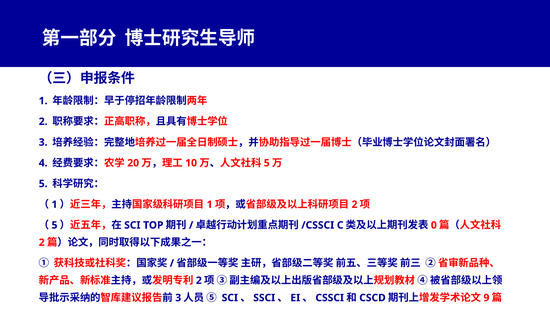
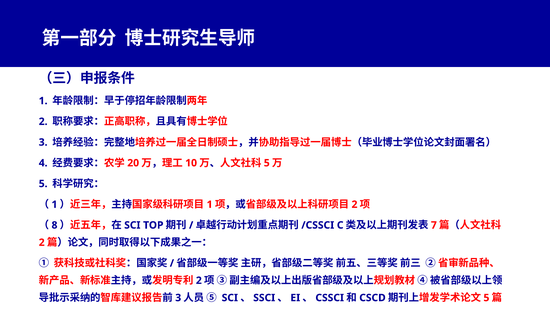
5: 5 -> 8 (54, 225)
0: 0 -> 7 (434, 225)
9: 9 -> 5 (486, 298)
